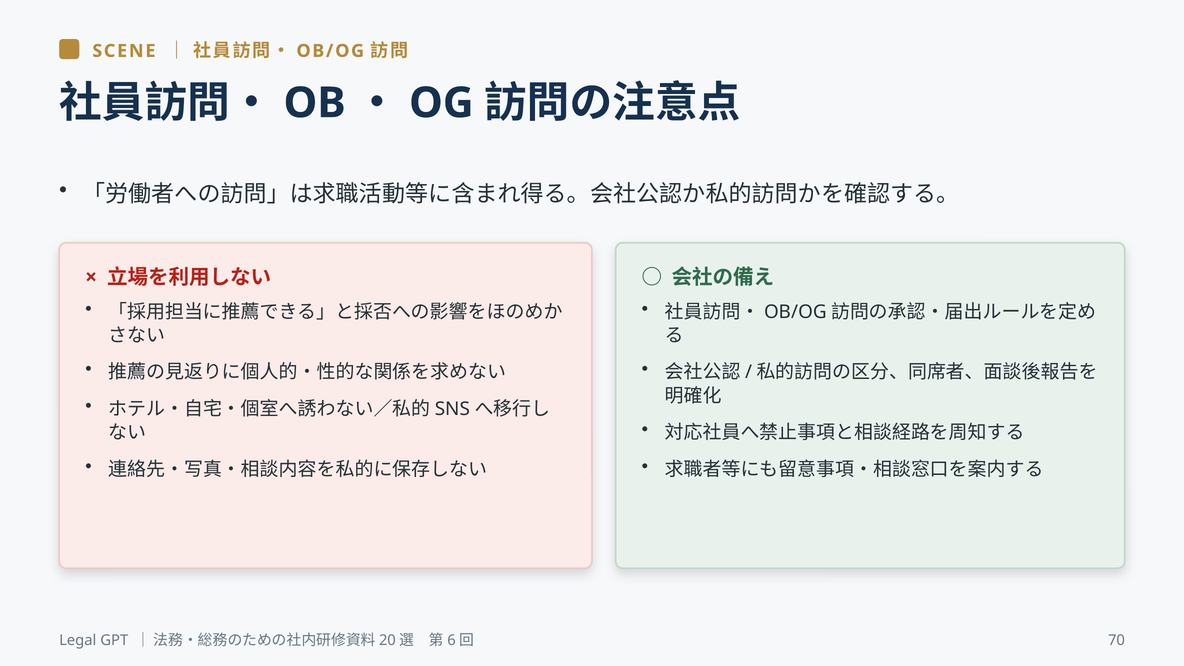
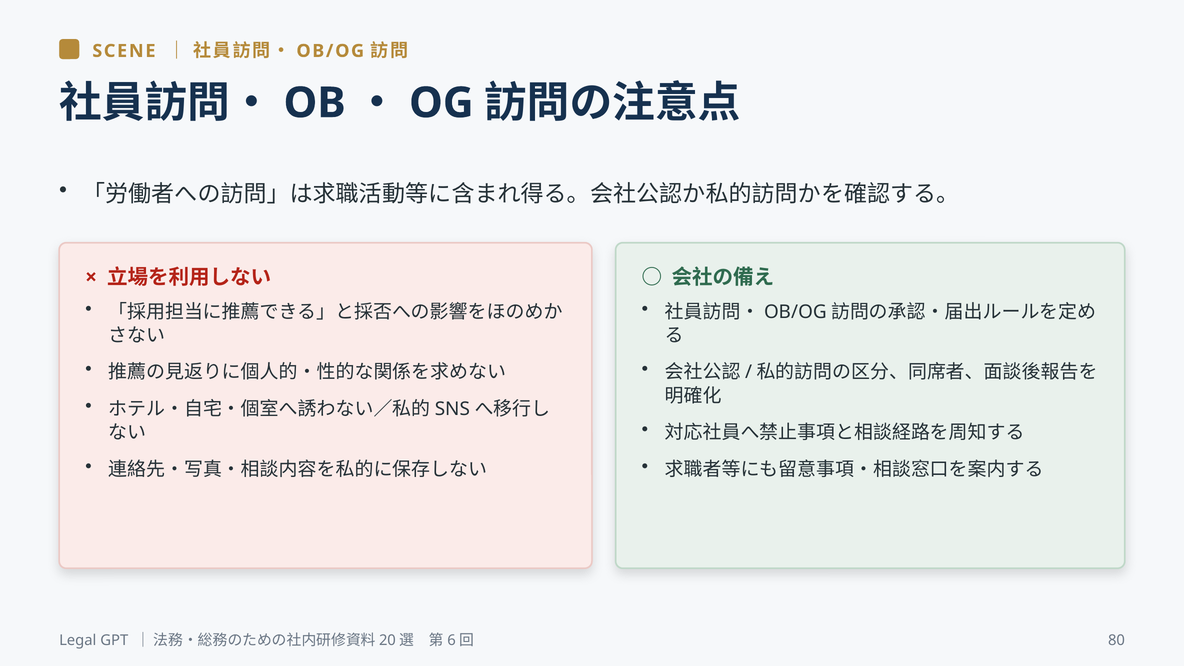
70: 70 -> 80 (1116, 640)
